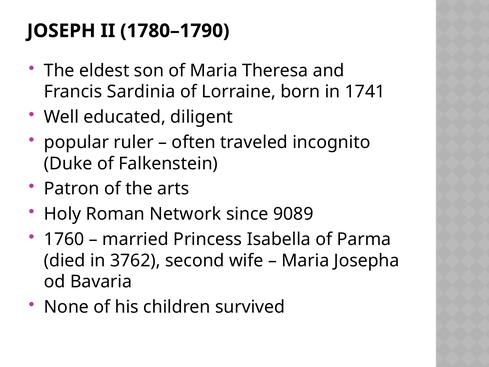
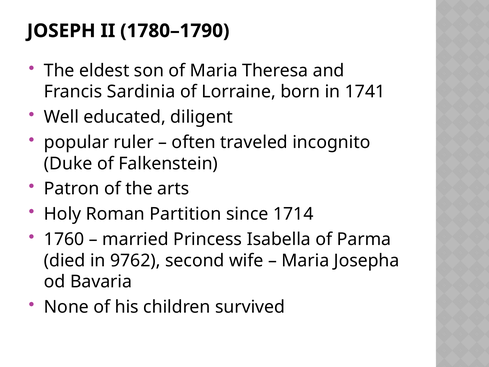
Network: Network -> Partition (185, 214)
9089: 9089 -> 1714 (293, 214)
3762: 3762 -> 9762 (135, 260)
